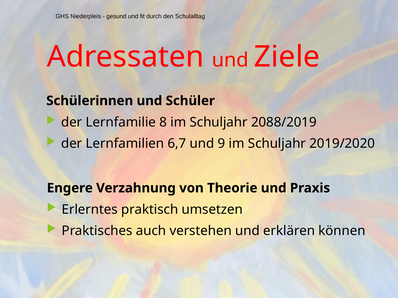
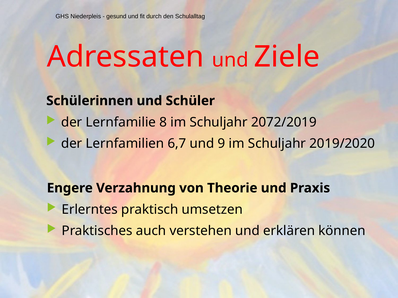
2088/2019: 2088/2019 -> 2072/2019 (284, 122)
